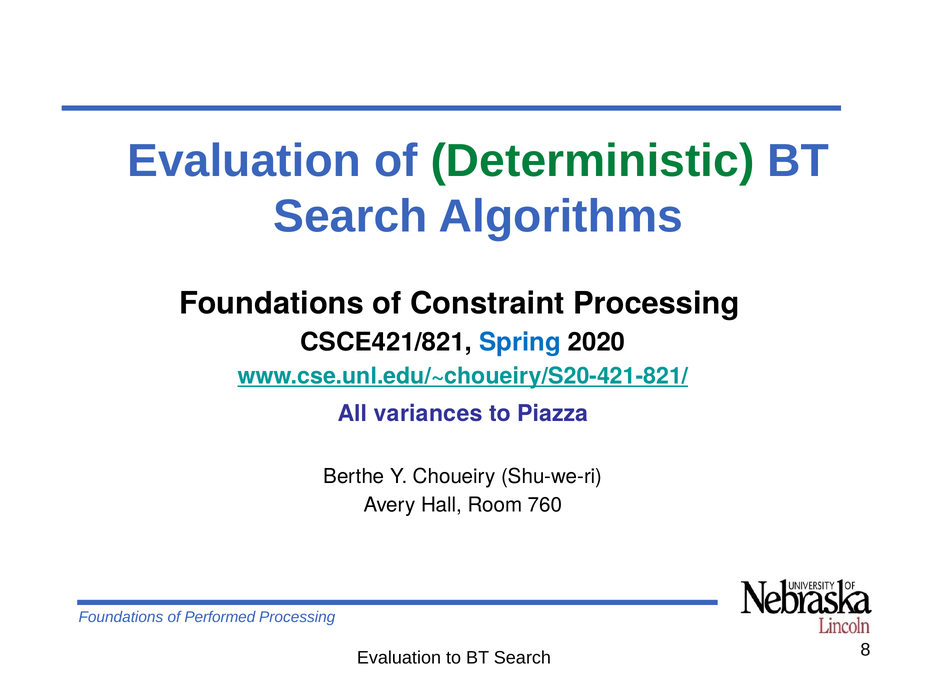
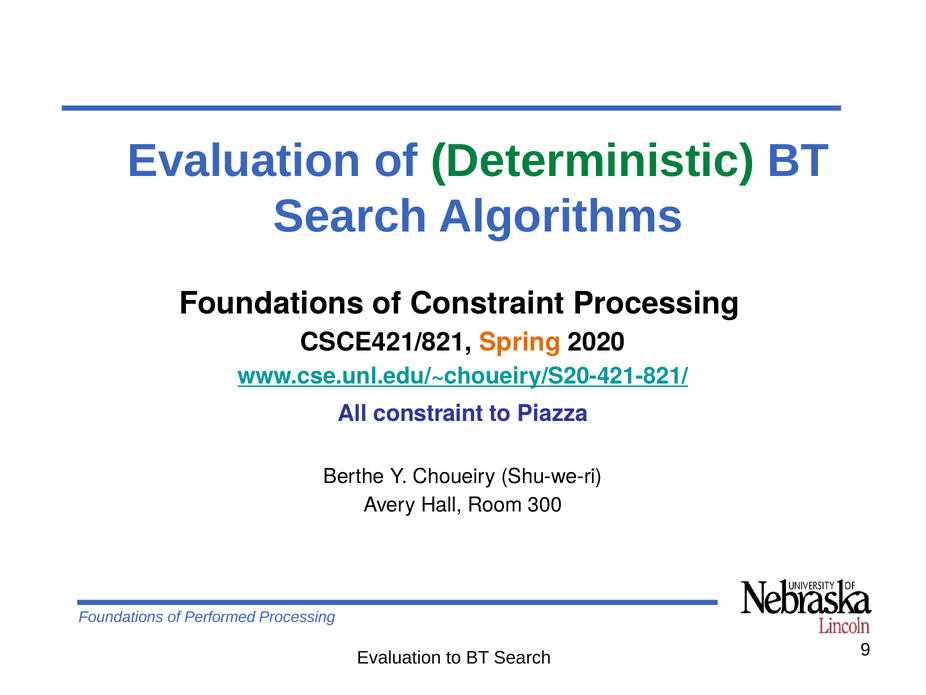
Spring colour: blue -> orange (520, 342)
All variances: variances -> constraint (428, 413)
760: 760 -> 300 (545, 505)
8: 8 -> 9 (865, 649)
